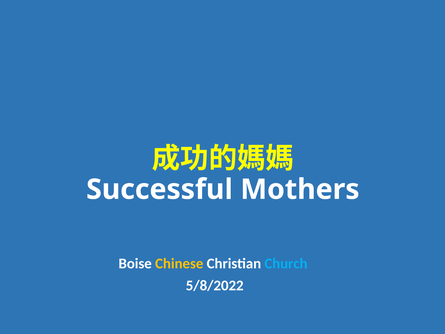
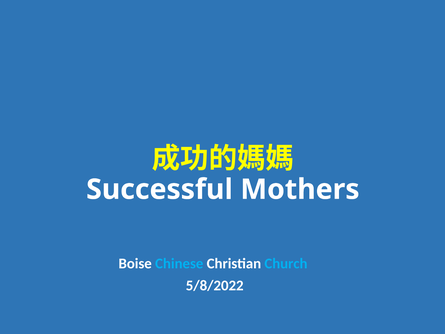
Chinese colour: yellow -> light blue (179, 263)
